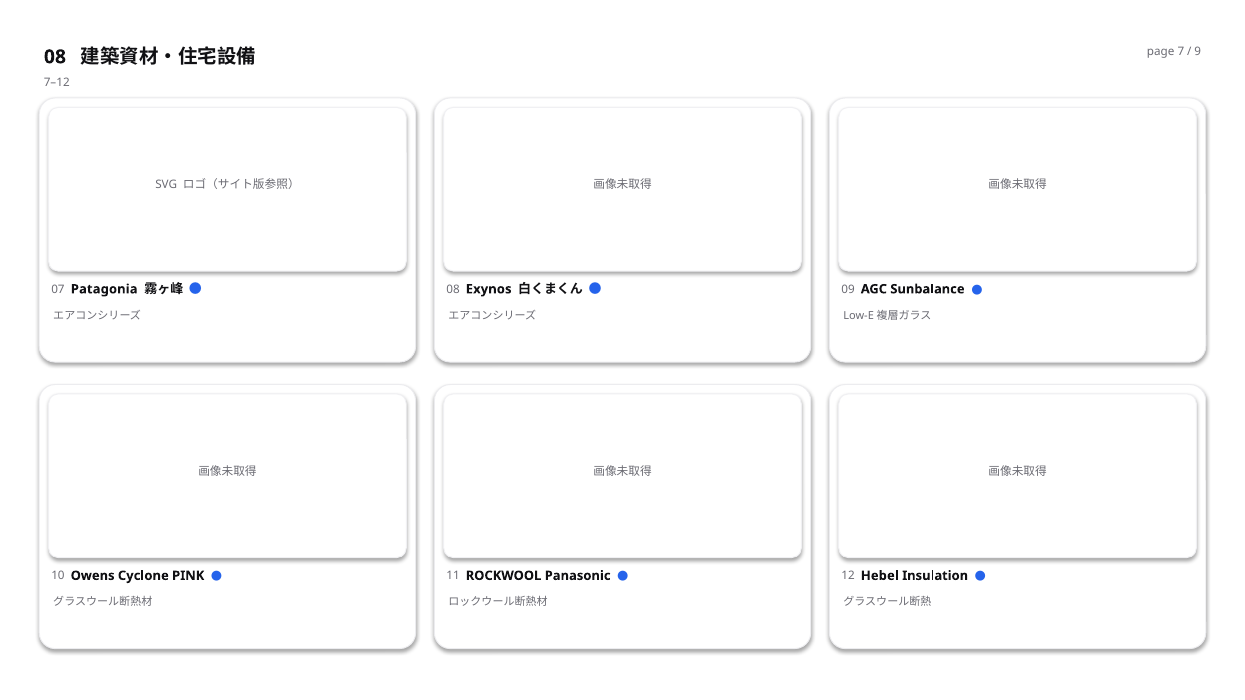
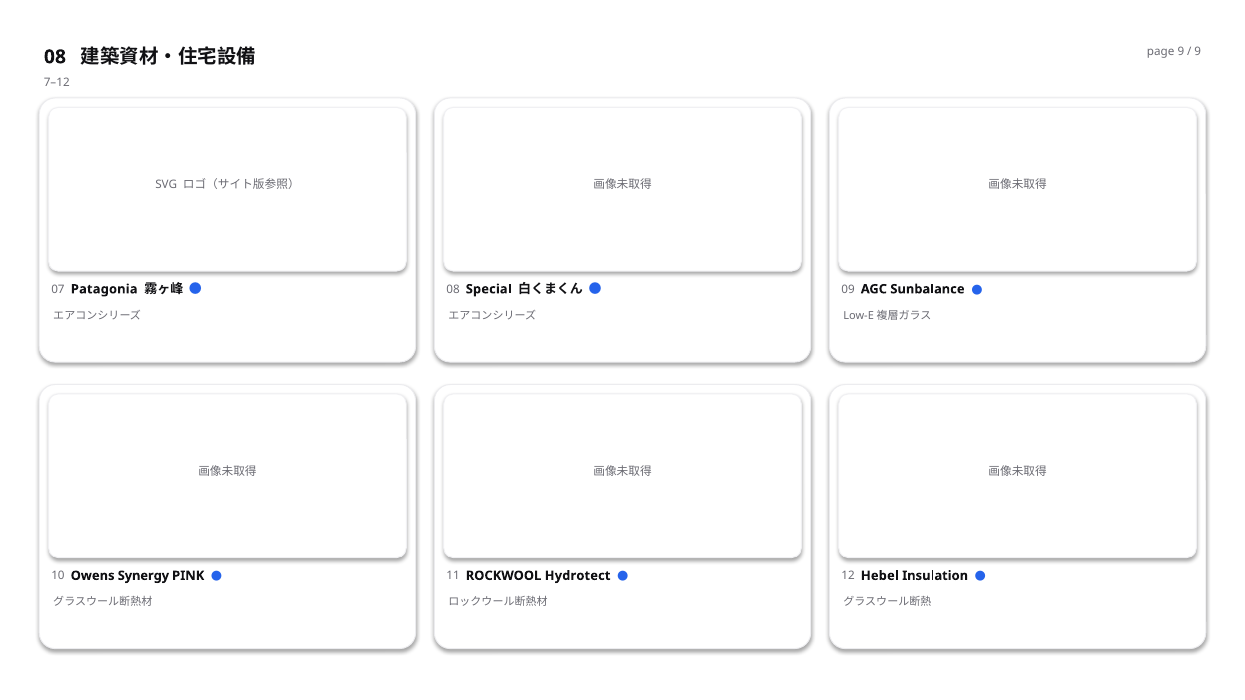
page 7: 7 -> 9 (1181, 52)
Exynos: Exynos -> Special (489, 289)
Cyclone: Cyclone -> Synergy (143, 576)
Panasonic: Panasonic -> Hydrotect (578, 576)
